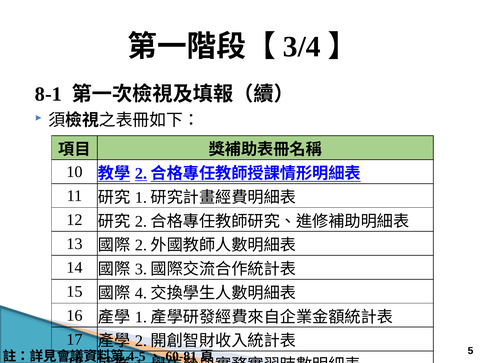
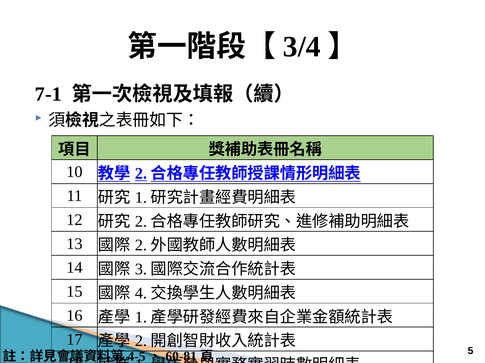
8-1: 8-1 -> 7-1 (48, 95)
